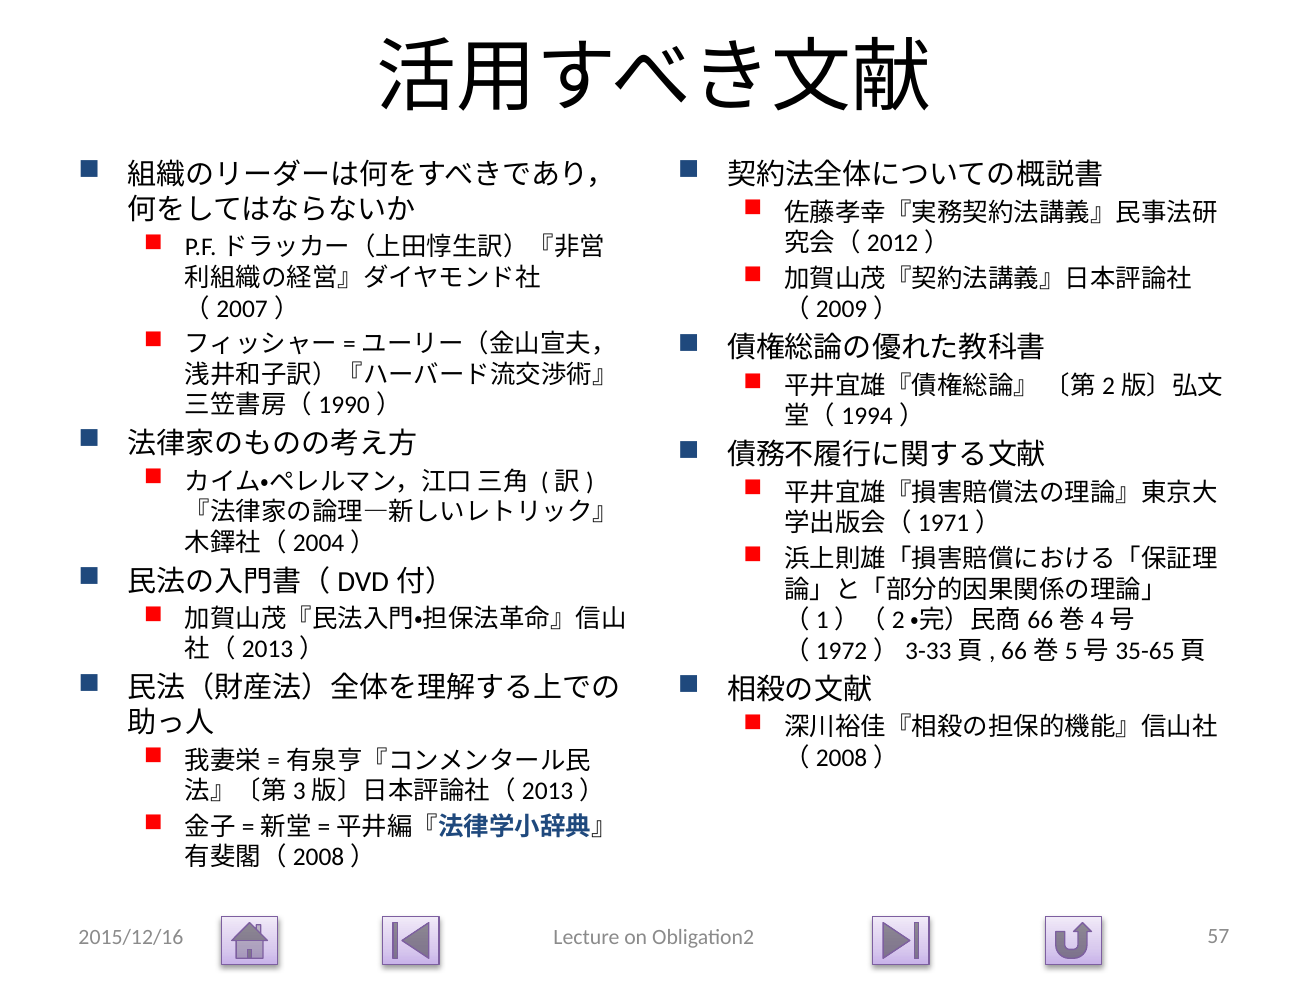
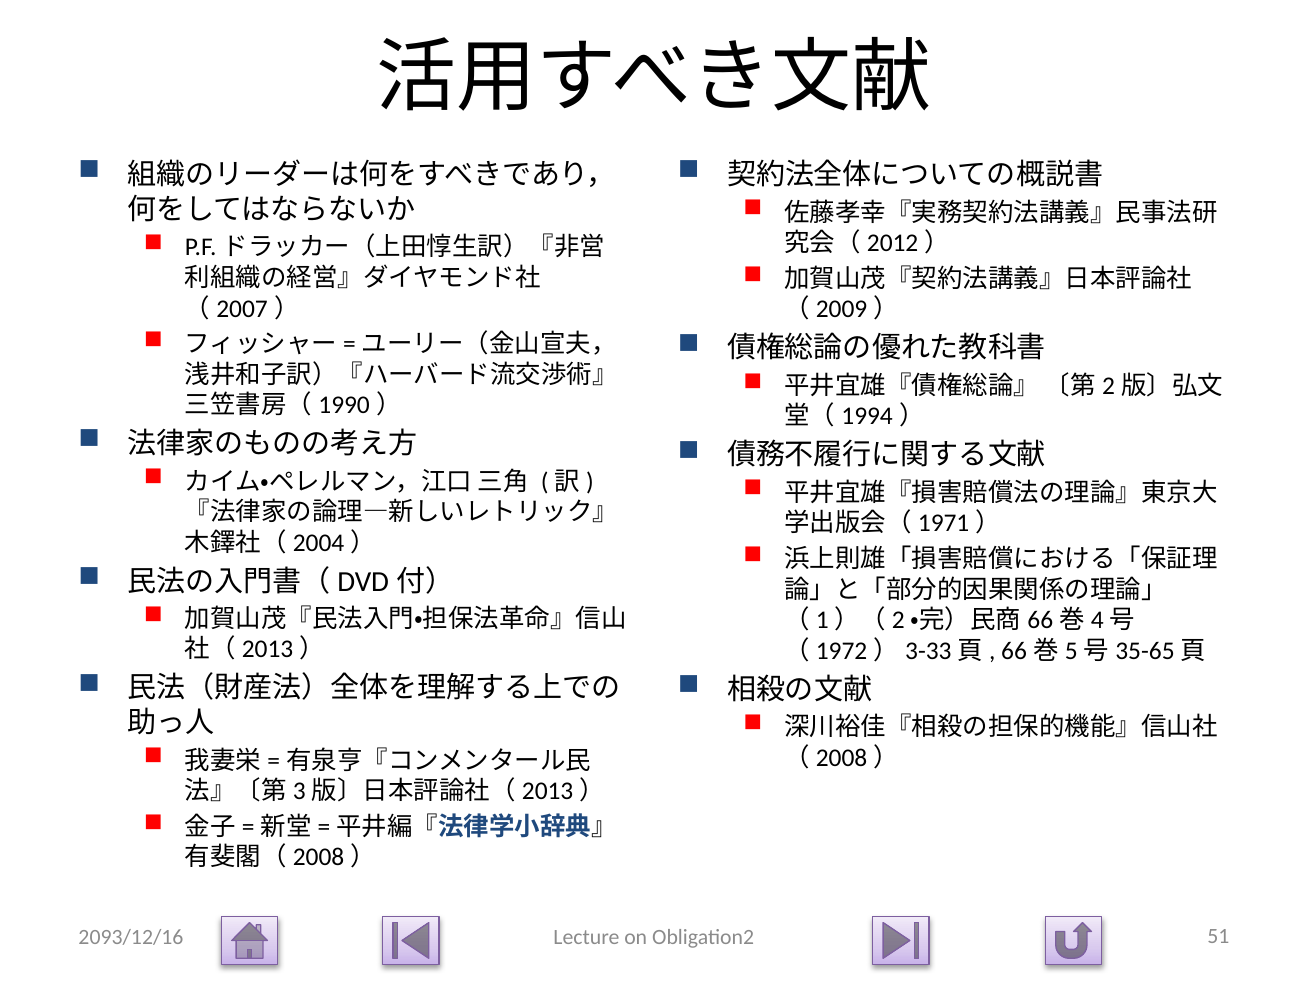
2015/12/16: 2015/12/16 -> 2093/12/16 (131, 937)
57: 57 -> 51 (1218, 937)
